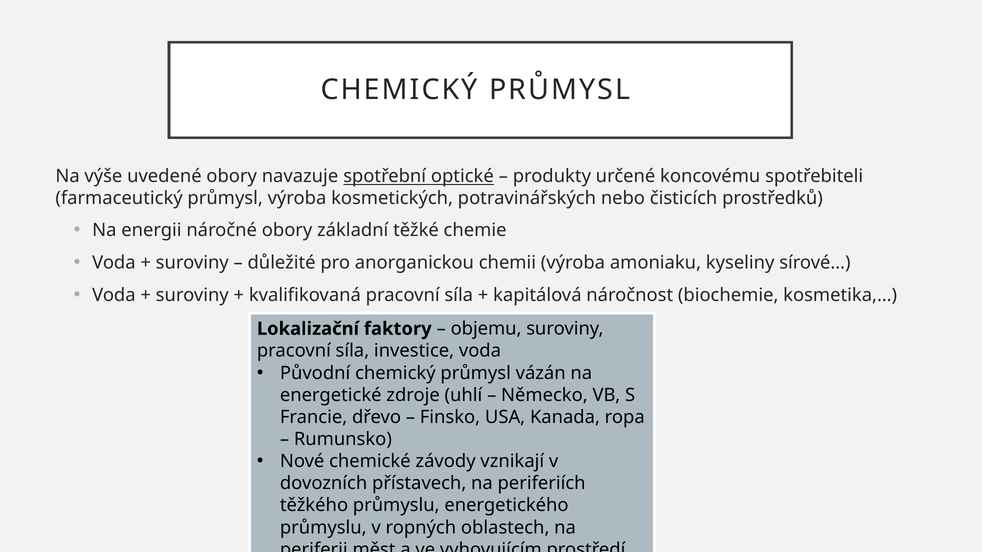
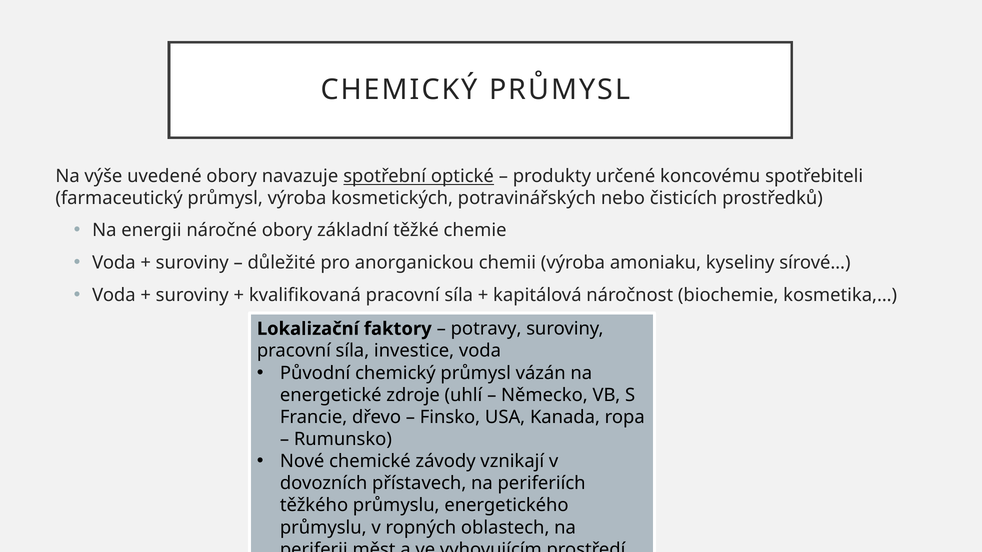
objemu: objemu -> potravy (486, 329)
